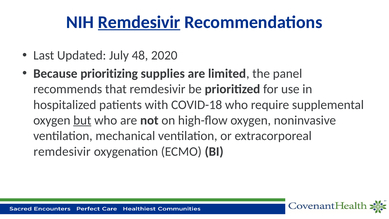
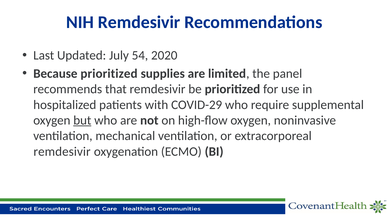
Remdesivir underline: present -> none (139, 22)
48: 48 -> 54 (140, 55)
Because prioritizing: prioritizing -> prioritized (109, 74)
COVID-18: COVID-18 -> COVID-29 (197, 105)
